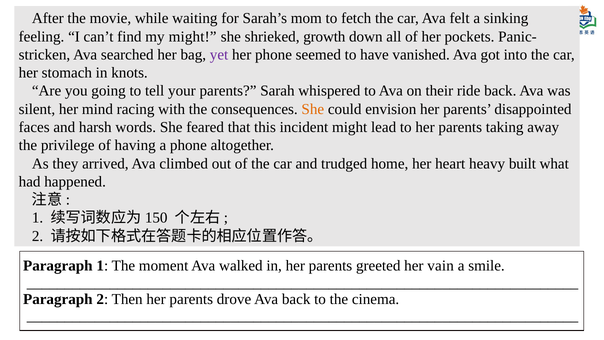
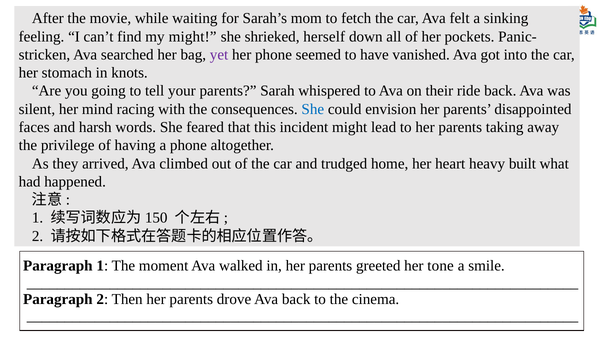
growth: growth -> herself (324, 37)
She colour: orange -> blue (313, 109)
vain: vain -> tone (441, 266)
